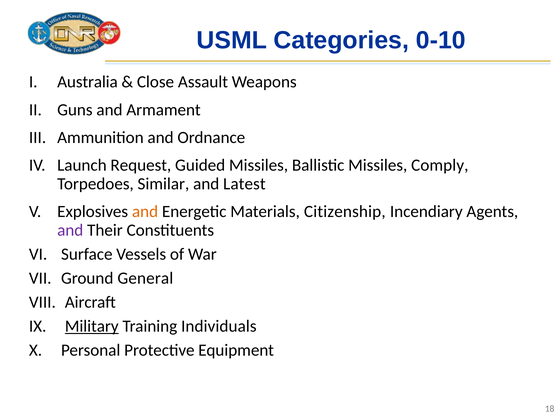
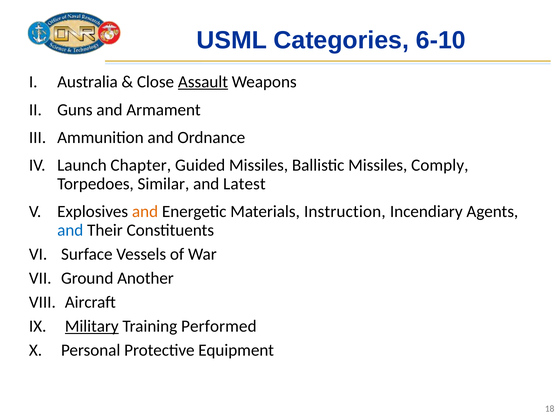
0-10: 0-10 -> 6-10 (441, 40)
Assault underline: none -> present (203, 82)
Request: Request -> Chapter (141, 165)
Citizenship: Citizenship -> Instruction (345, 212)
and colour: purple -> blue (70, 230)
General: General -> Another (145, 278)
Individuals: Individuals -> Performed (219, 326)
